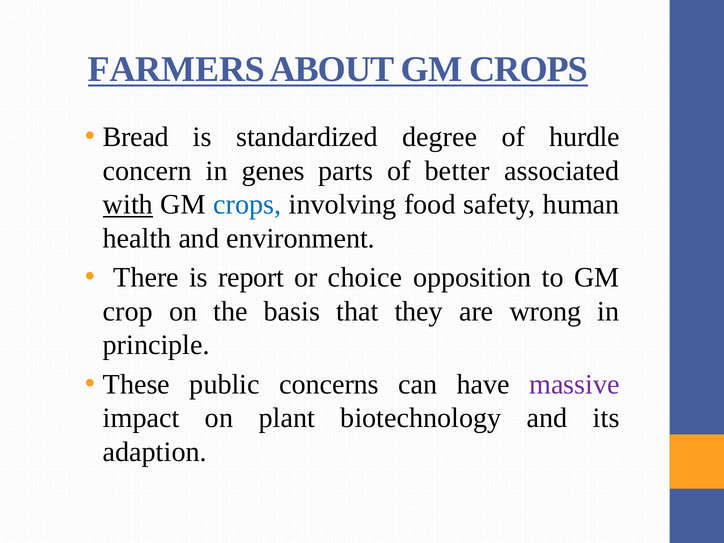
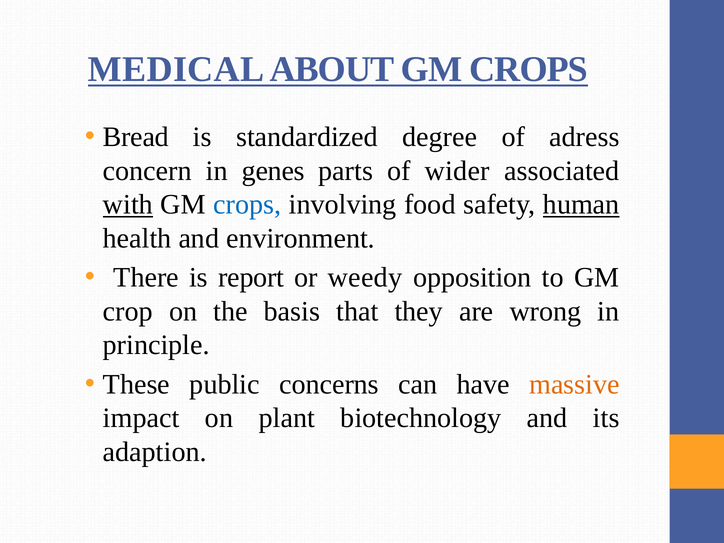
FARMERS: FARMERS -> MEDICAL (176, 70)
hurdle: hurdle -> adress (585, 137)
better: better -> wider (457, 171)
human underline: none -> present (581, 205)
choice: choice -> weedy (365, 278)
massive colour: purple -> orange (574, 384)
